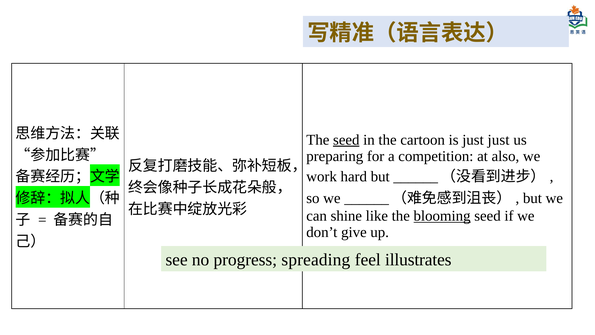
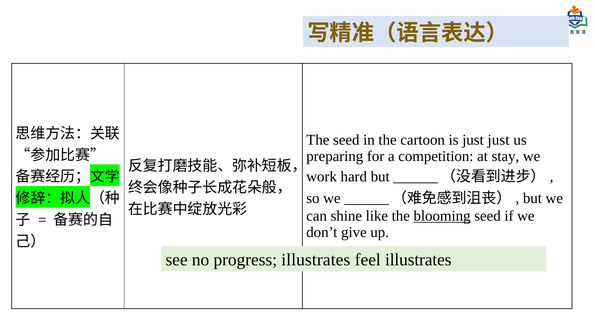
seed underline: present -> none (346, 140)
also: also -> stay (505, 156)
progress spreading: spreading -> illustrates (316, 260)
